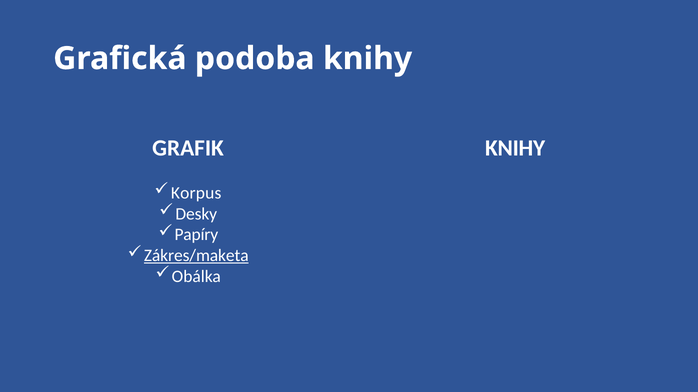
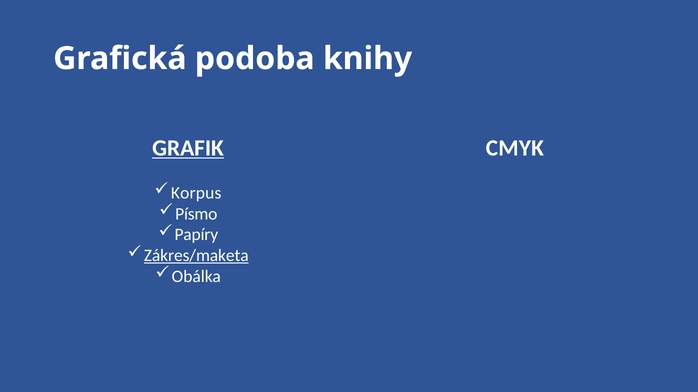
GRAFIK underline: none -> present (188, 148)
KNIHY: KNIHY -> CMYK (515, 148)
Desky: Desky -> Písmo (196, 214)
